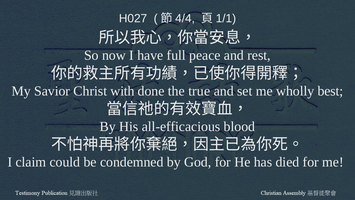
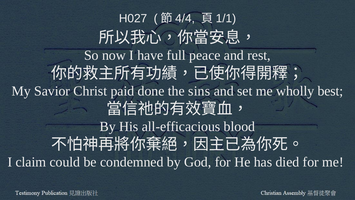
with: with -> paid (122, 91)
true: true -> sins (199, 91)
